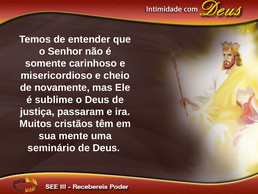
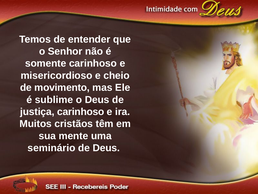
novamente: novamente -> movimento (62, 87)
justiça passaram: passaram -> carinhoso (81, 111)
